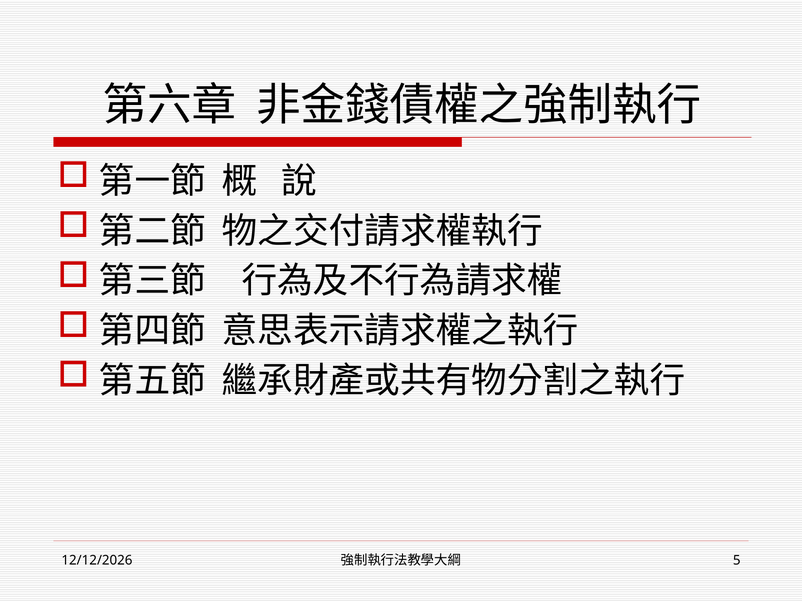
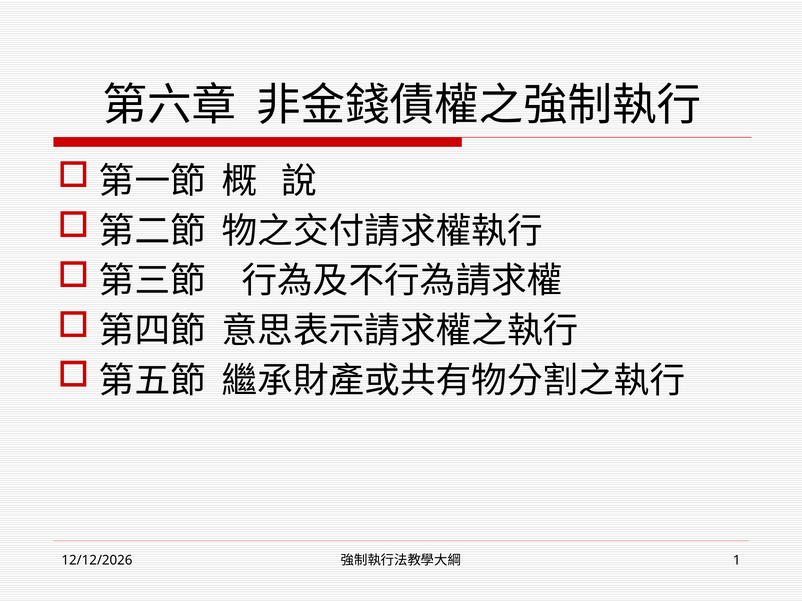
5: 5 -> 1 (737, 561)
